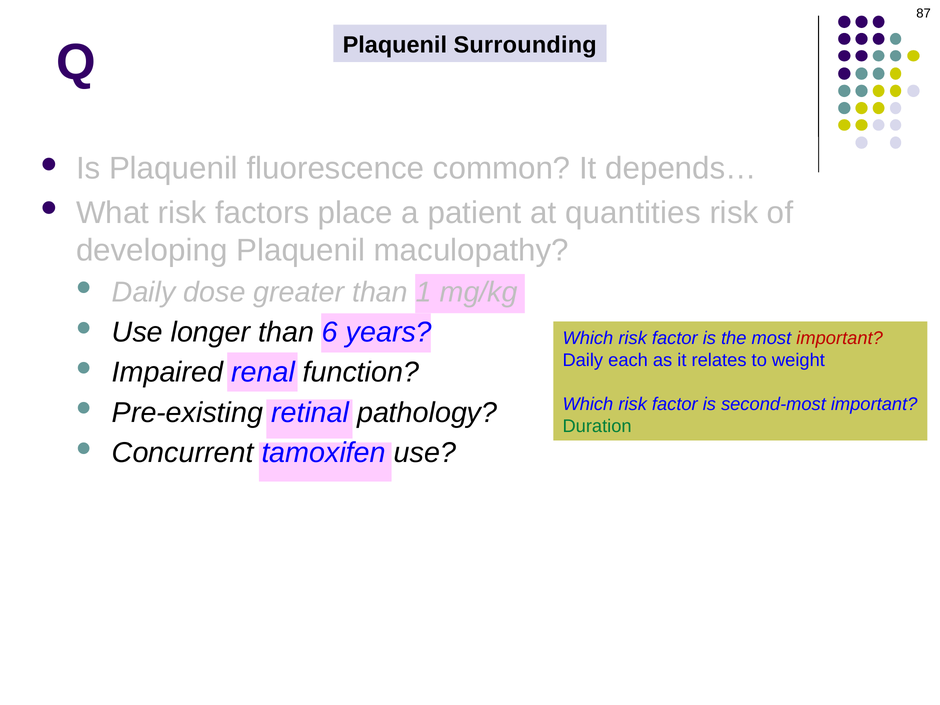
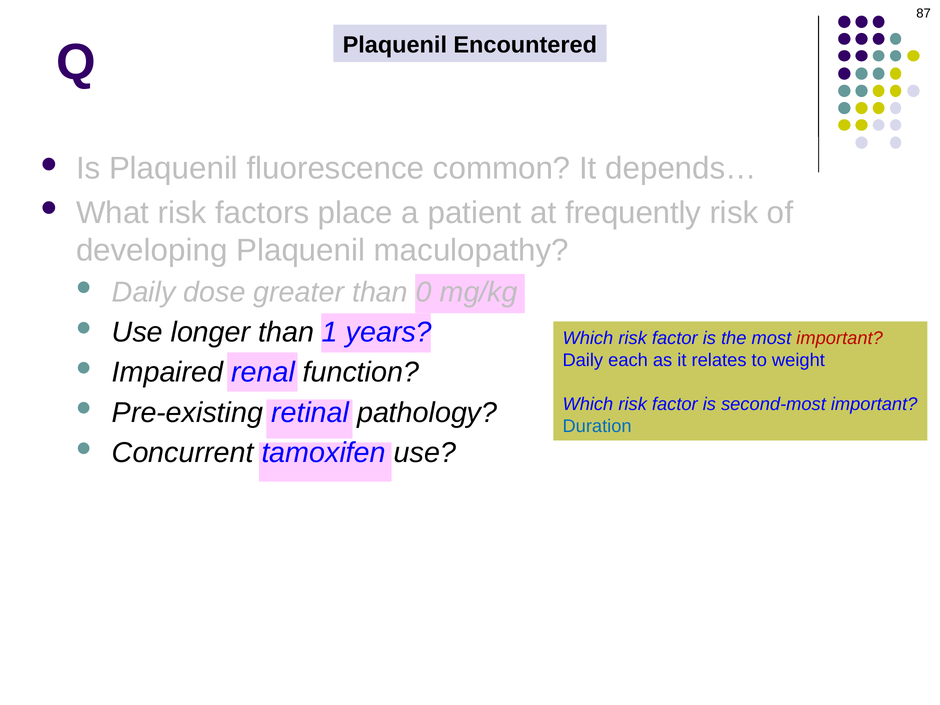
Surrounding: Surrounding -> Encountered (525, 45)
quantities: quantities -> frequently (633, 213)
1: 1 -> 0 (424, 292)
6: 6 -> 1 (330, 332)
Duration colour: green -> blue (597, 426)
